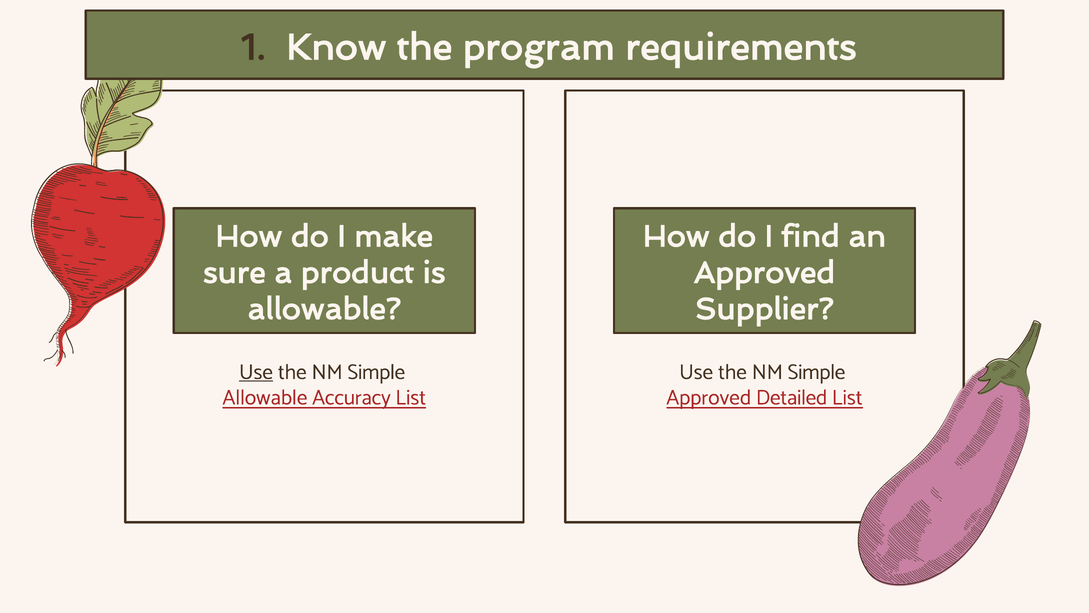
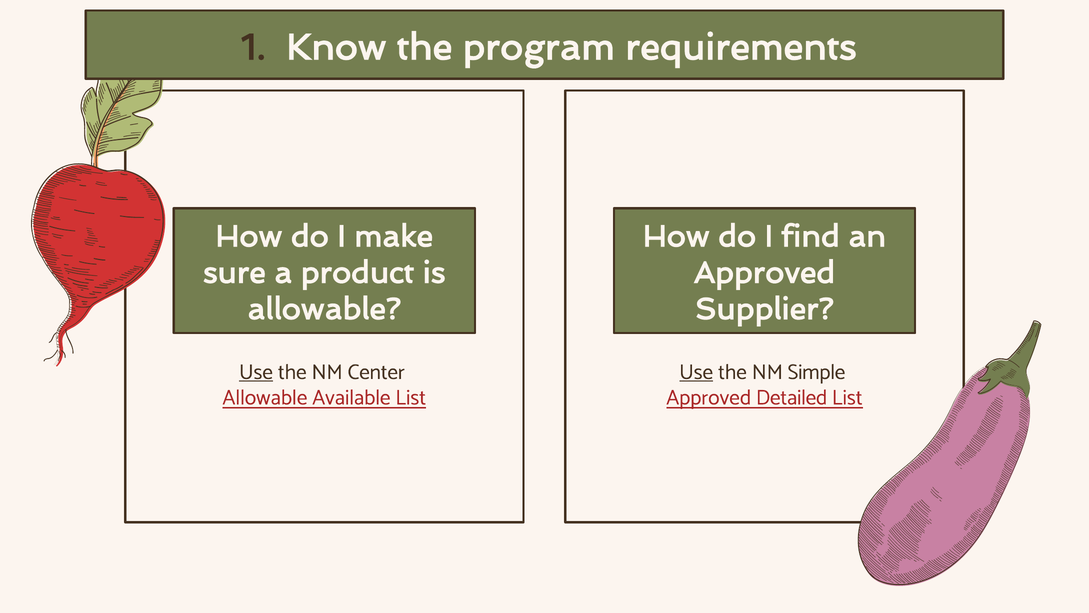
Simple: Simple -> Center (376, 372)
Use underline: none -> present (696, 372)
Accuracy: Accuracy -> Available (351, 397)
